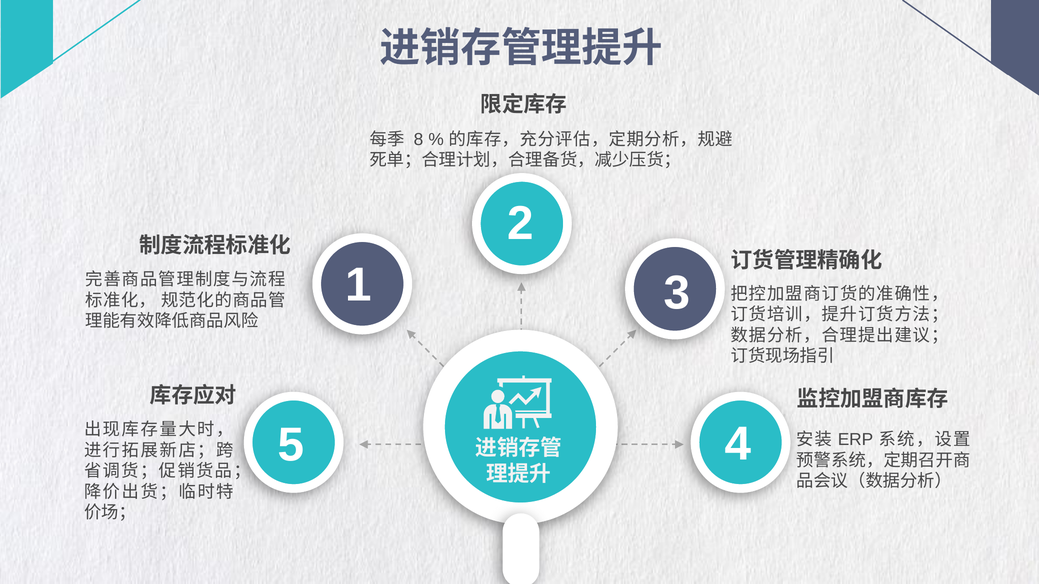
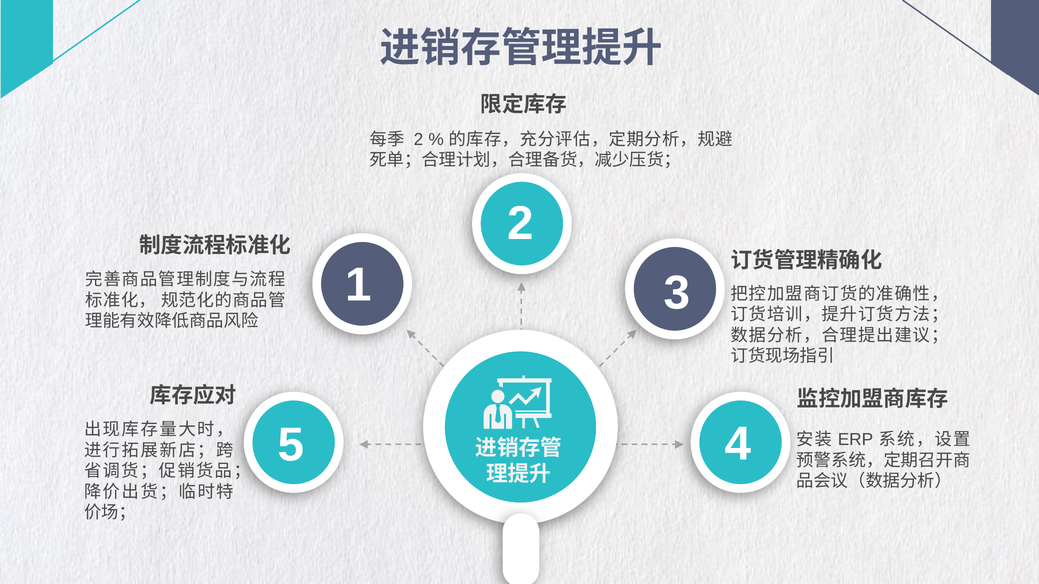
8: 8 -> 2 (418, 139)
